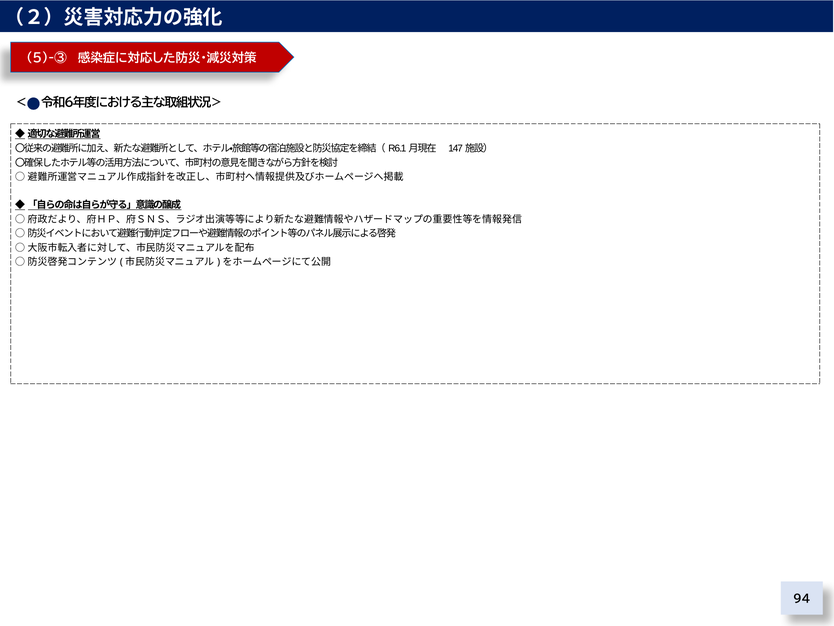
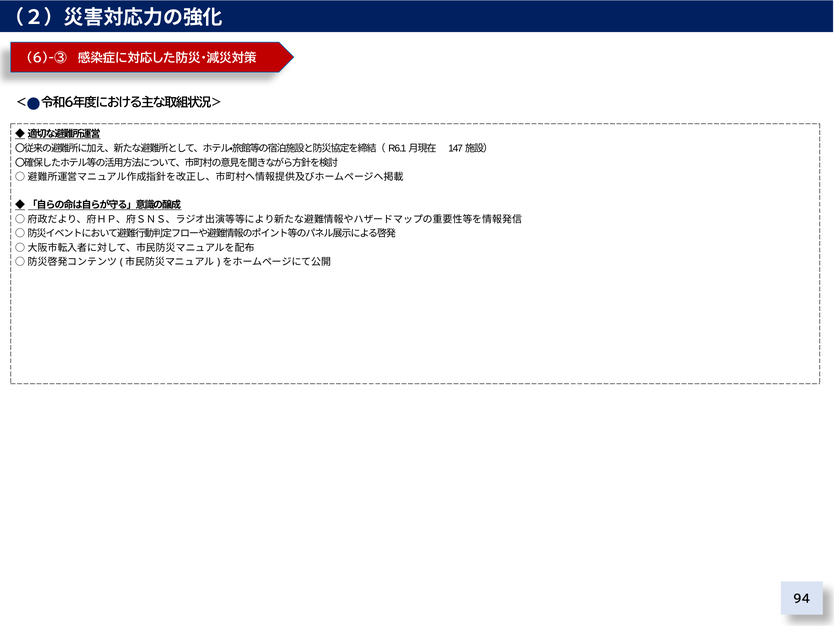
5)-③: 5)-③ -> 6)-③ (46, 58)
